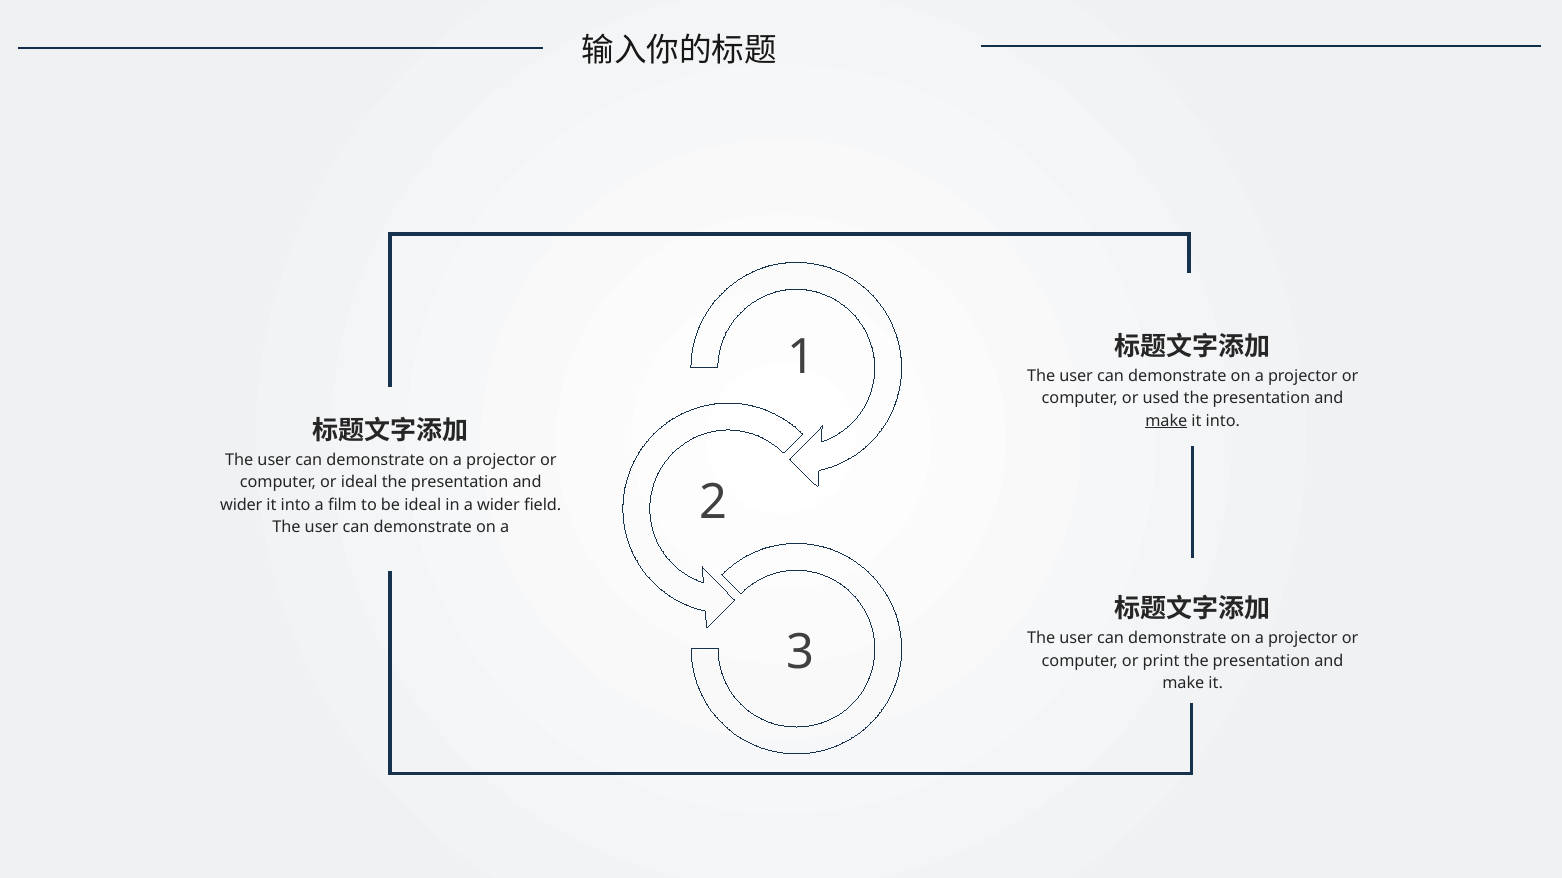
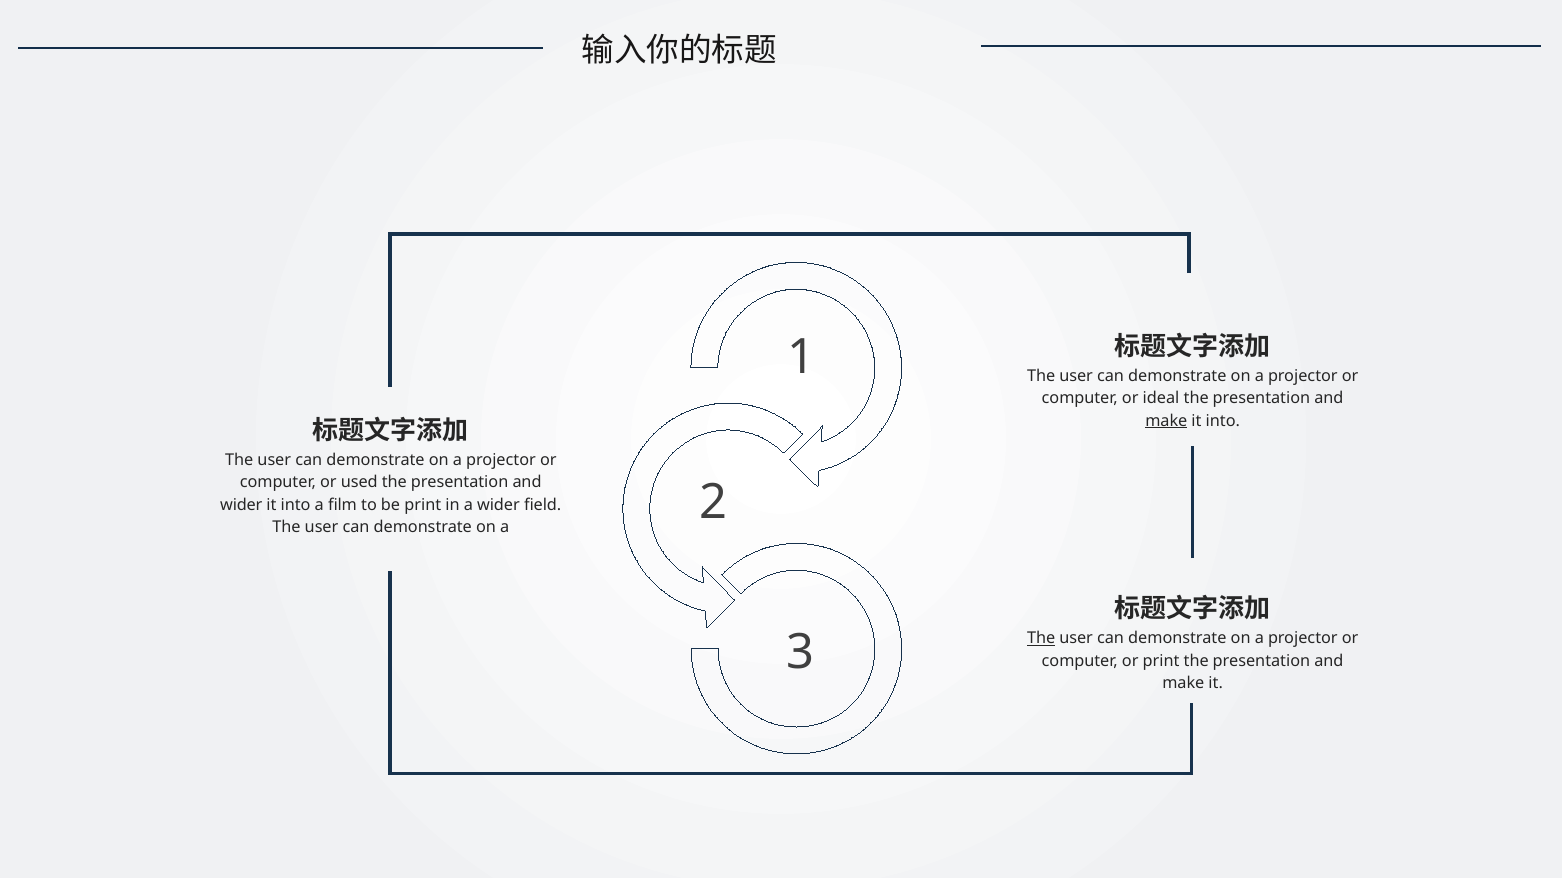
used: used -> ideal (1161, 399)
or ideal: ideal -> used (359, 483)
be ideal: ideal -> print (423, 505)
The underline: none -> present (1041, 639)
